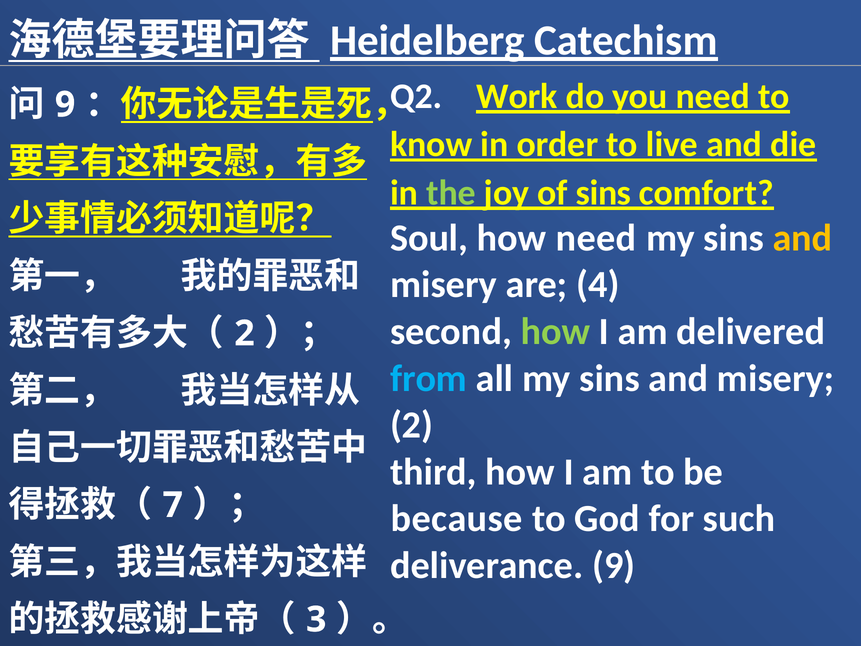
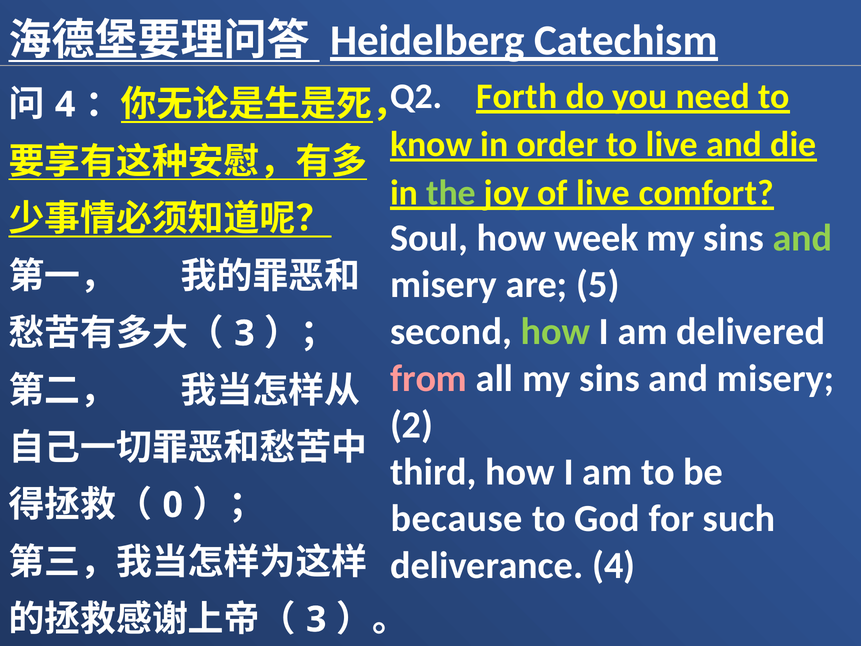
Work: Work -> Forth (517, 96)
9: 9 -> 4 (65, 105)
of sins: sins -> live (603, 193)
how need: need -> week (596, 238)
and colour: yellow -> light green (803, 238)
4: 4 -> 5 (598, 285)
2: 2 -> 3 (244, 333)
from colour: light blue -> pink (429, 378)
7: 7 -> 0 (173, 505)
deliverance 9: 9 -> 4 (614, 565)
